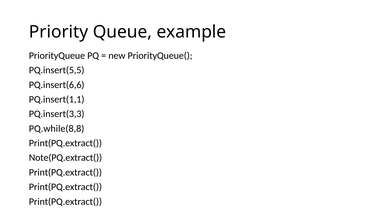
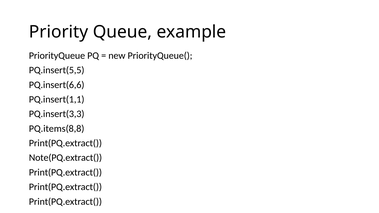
PQ.while(8,8: PQ.while(8,8 -> PQ.items(8,8 (57, 129)
